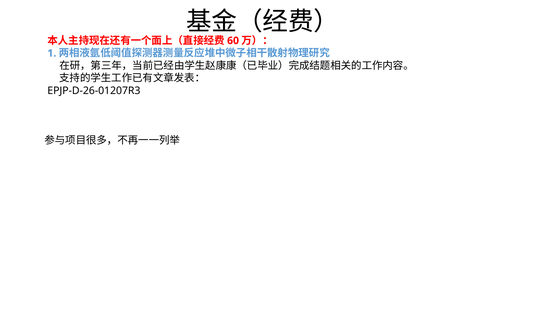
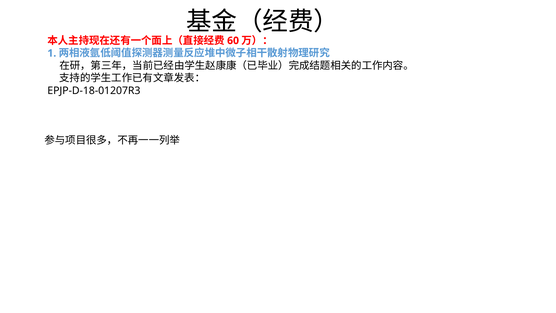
EPJP-D-26-01207R3: EPJP-D-26-01207R3 -> EPJP-D-18-01207R3 (94, 91)
